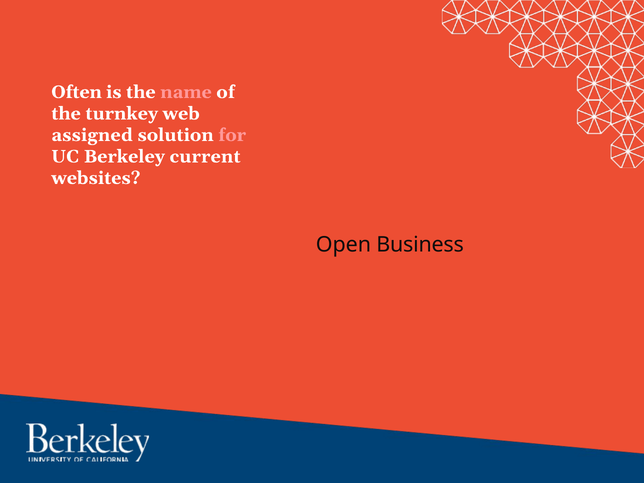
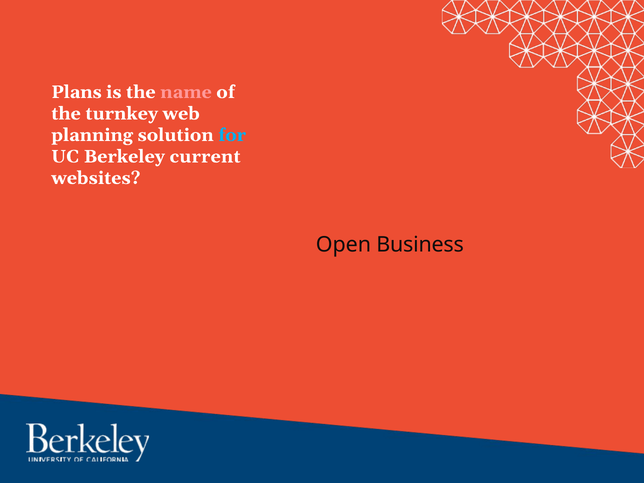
Often: Often -> Plans (76, 92)
assigned: assigned -> planning (92, 135)
for colour: pink -> light blue (232, 135)
